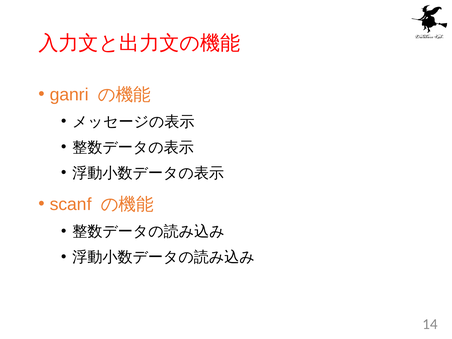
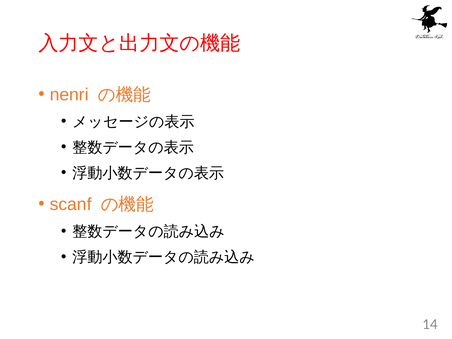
ganri: ganri -> nenri (69, 95)
